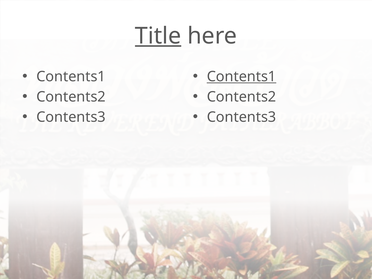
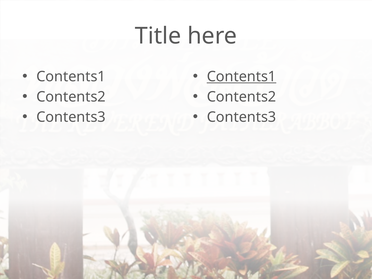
Title underline: present -> none (158, 36)
